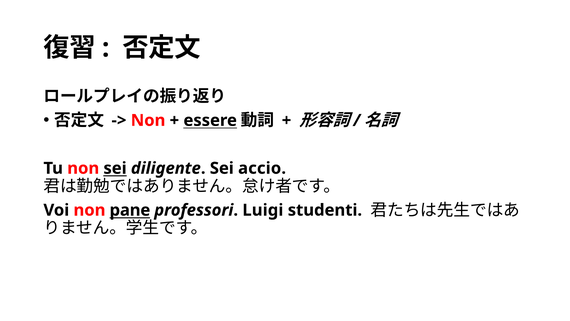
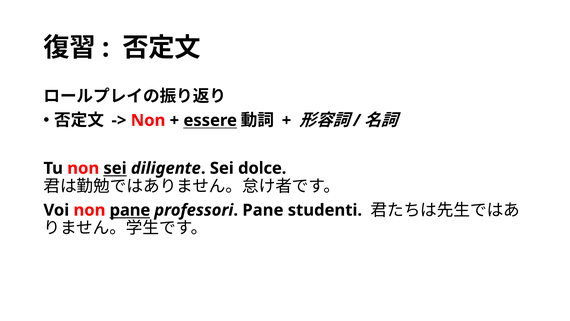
accio: accio -> dolce (262, 168)
professori Luigi: Luigi -> Pane (263, 210)
